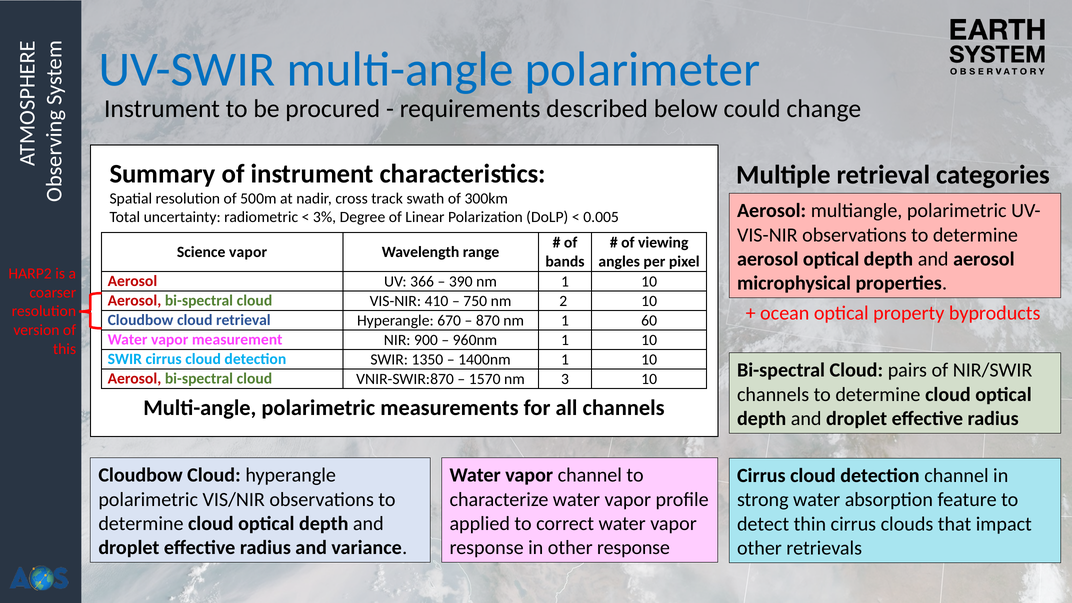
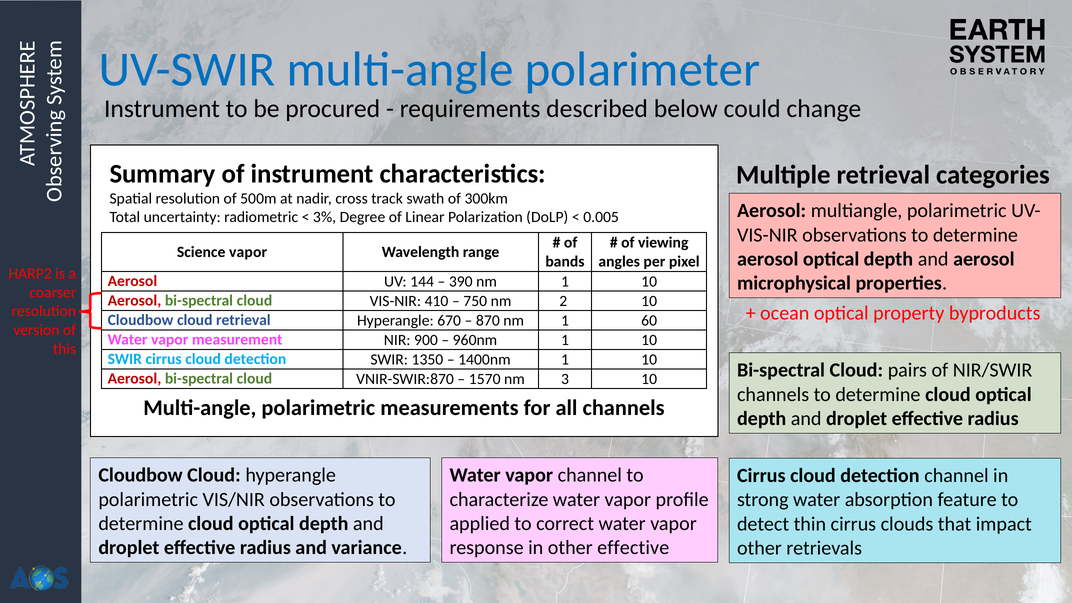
366: 366 -> 144 (422, 281)
other response: response -> effective (633, 548)
